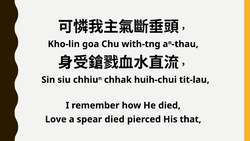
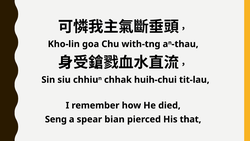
Love: Love -> Seng (56, 119)
spear died: died -> bian (115, 119)
